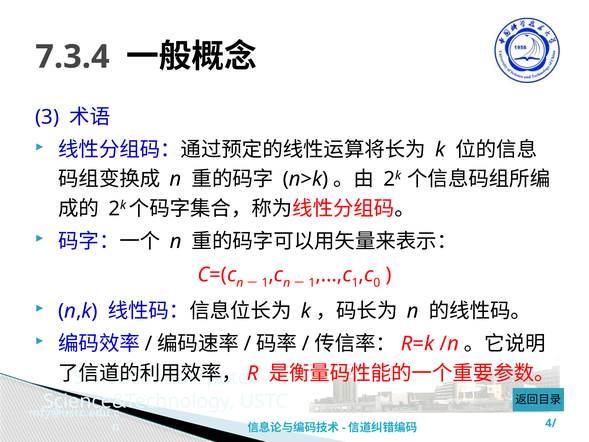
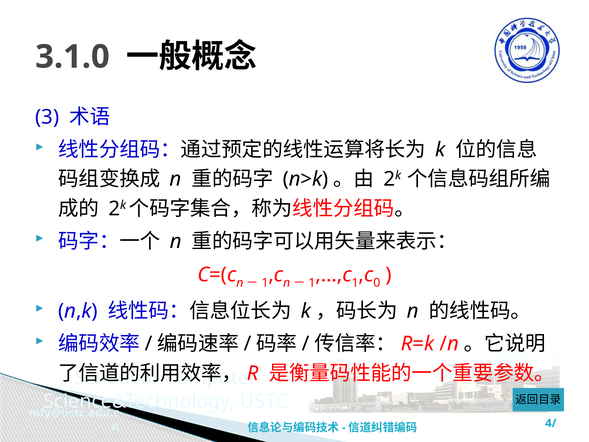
7.3.4: 7.3.4 -> 3.1.0 (72, 57)
